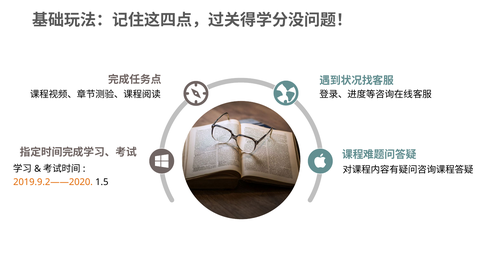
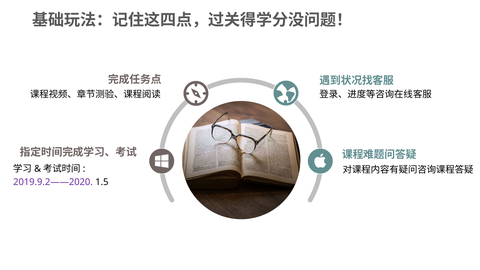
2019.9.2——2020 colour: orange -> purple (53, 182)
